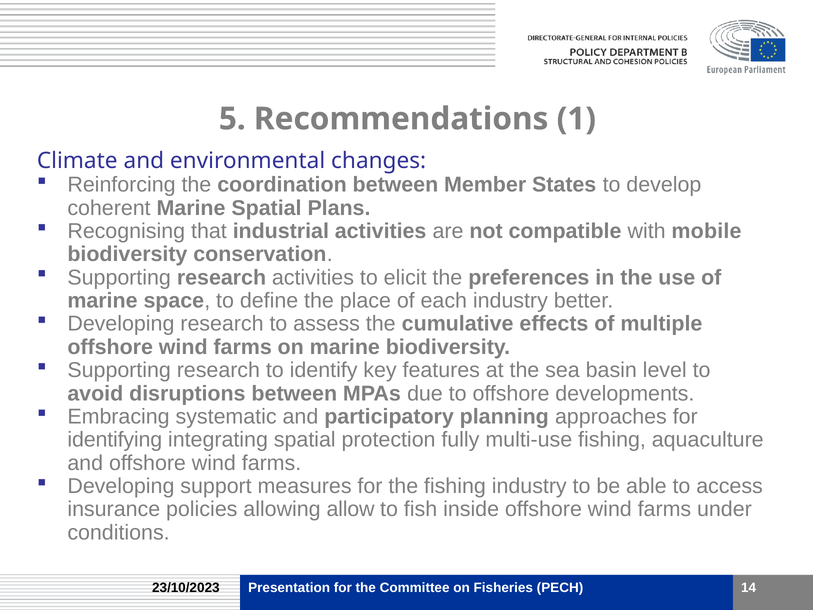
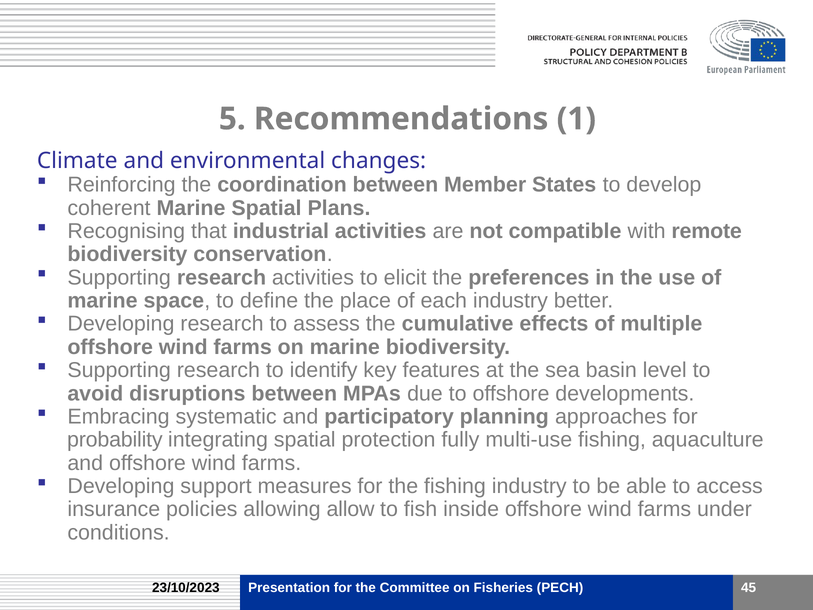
mobile: mobile -> remote (707, 231)
identifying: identifying -> probability (115, 440)
14: 14 -> 45 (749, 588)
